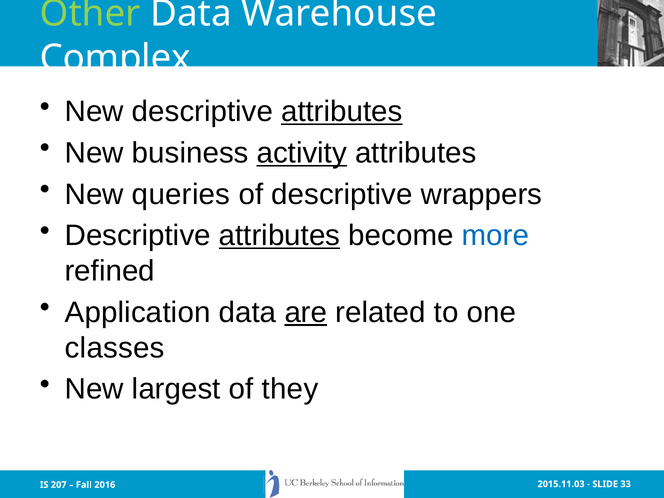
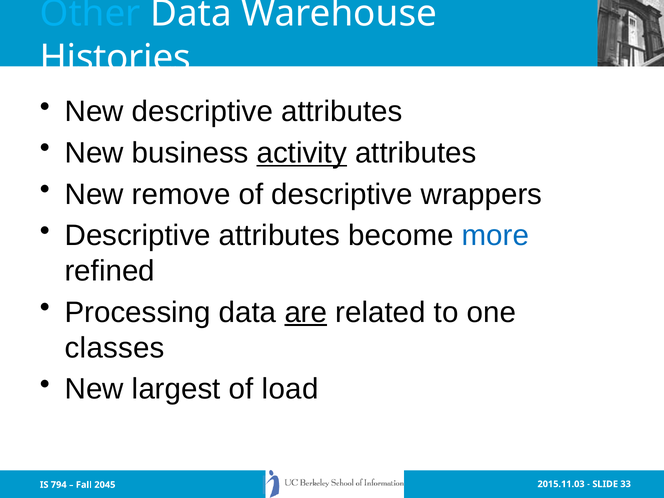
Other colour: light green -> light blue (90, 14)
Complex: Complex -> Histories (115, 58)
attributes underline: present -> none (342, 112)
queries: queries -> remove (181, 194)
attributes underline: present -> none (280, 236)
Application: Application -> Processing (138, 312)
they: they -> load (290, 389)
207: 207 -> 794 (59, 485)
2016: 2016 -> 2045 (105, 485)
